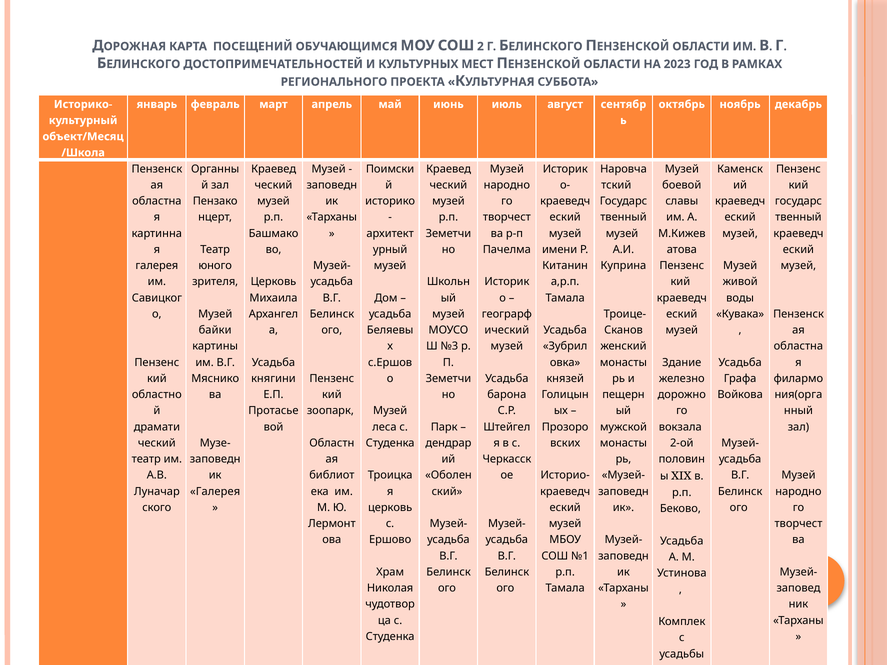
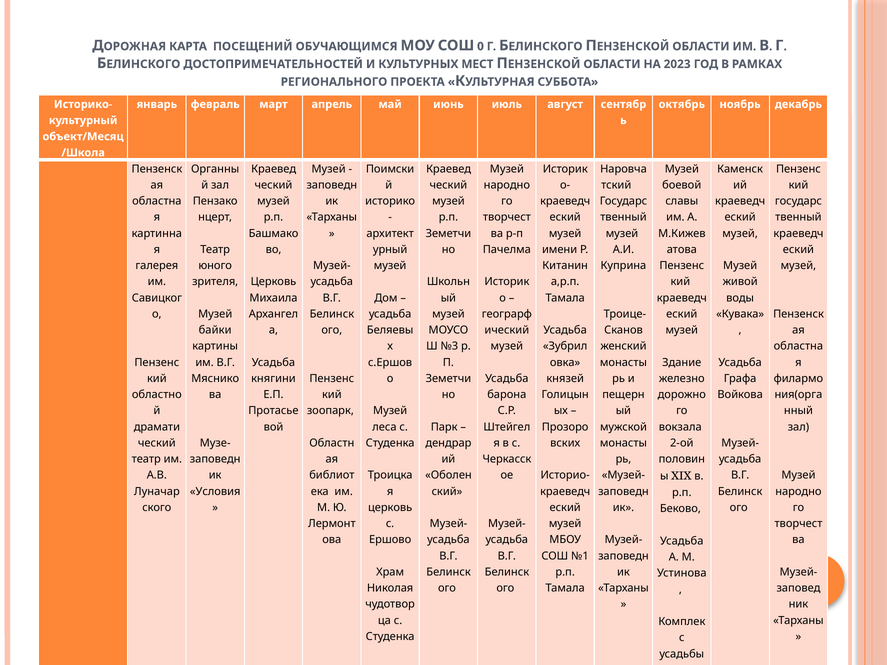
2: 2 -> 0 (480, 46)
Галерея: Галерея -> Условия (215, 492)
